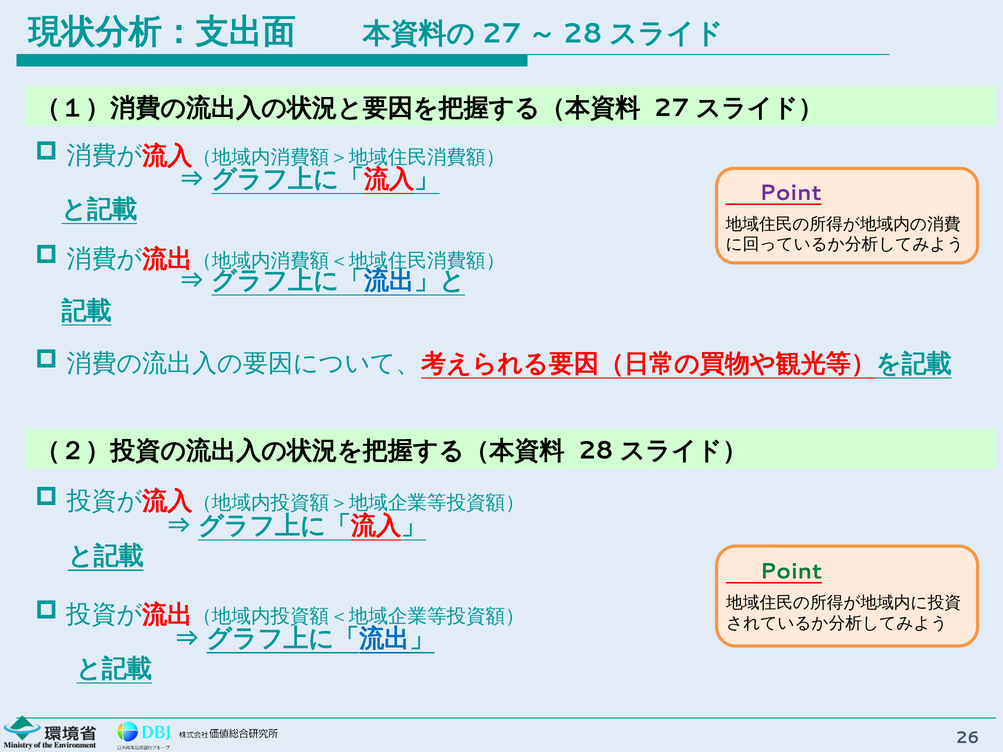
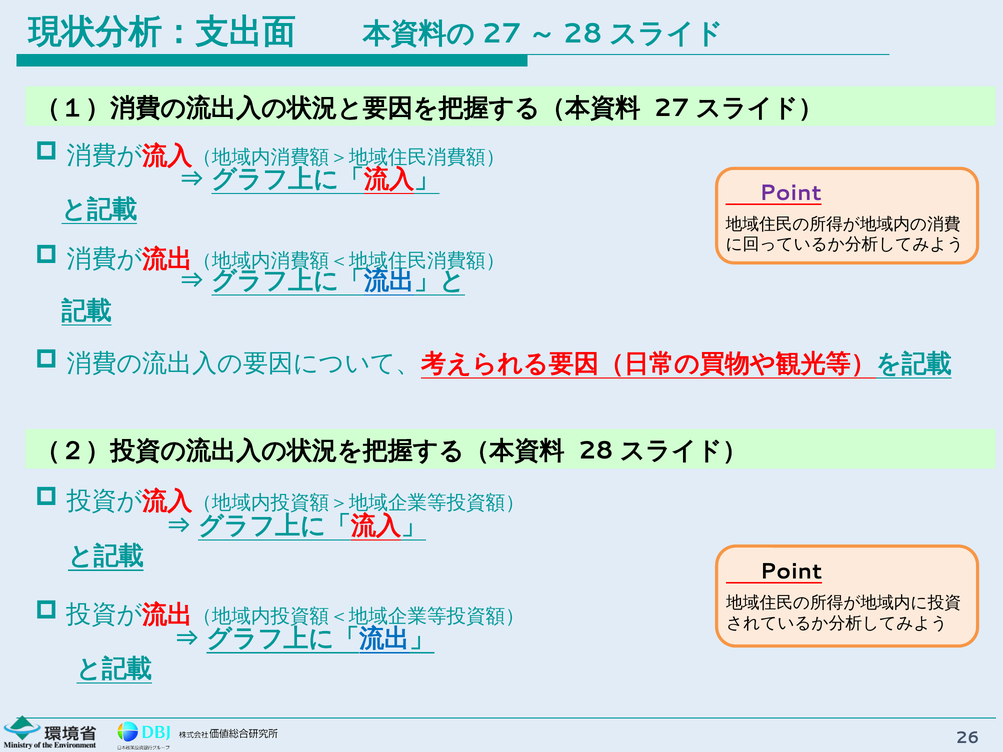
Point colour: green -> black (791, 572)
